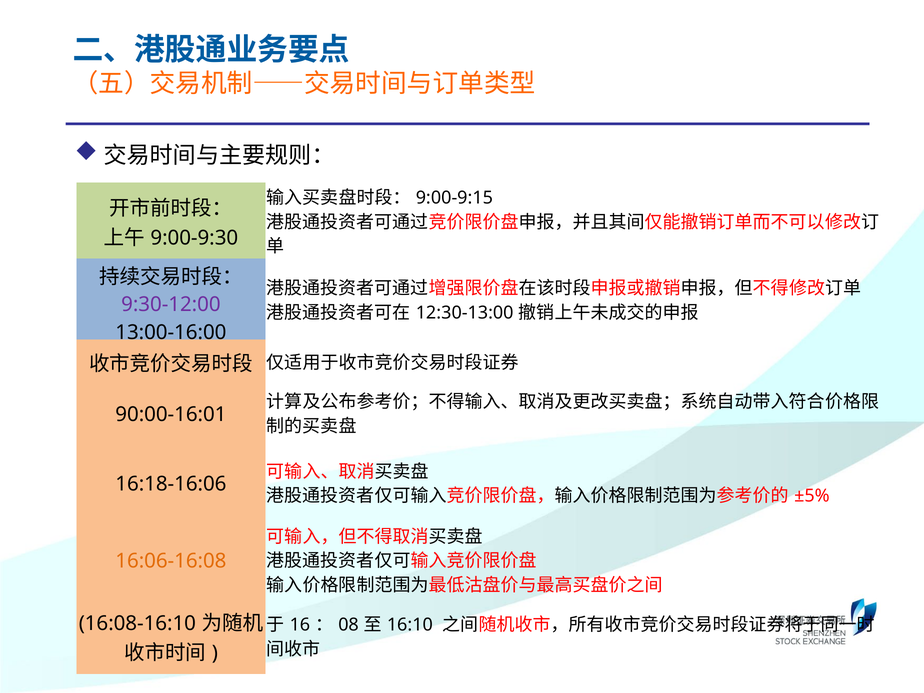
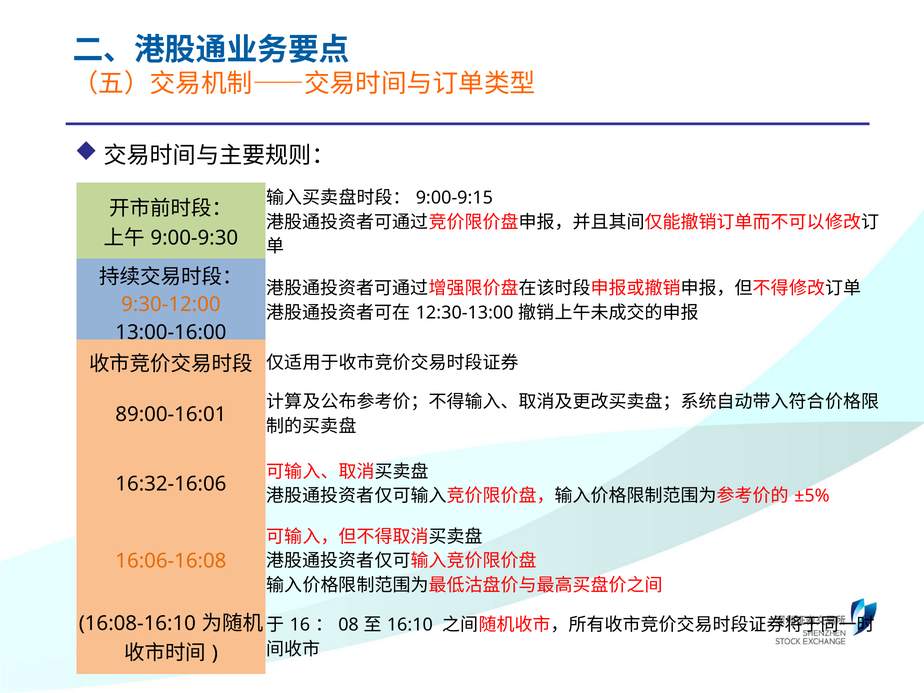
9:30-12:00 colour: purple -> orange (171, 305)
90:00-16:01: 90:00-16:01 -> 89:00-16:01 (171, 414)
16:18-16:06: 16:18-16:06 -> 16:32-16:06 (171, 484)
